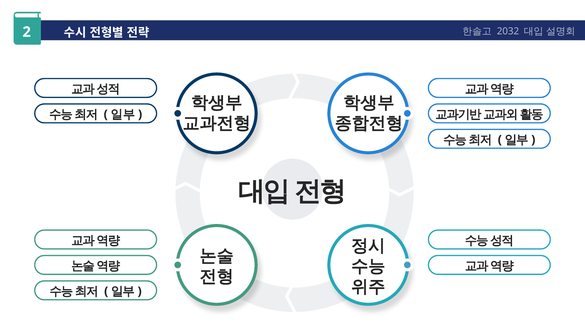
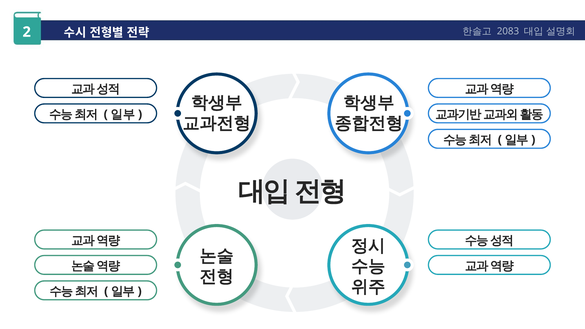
2032: 2032 -> 2083 (508, 31)
